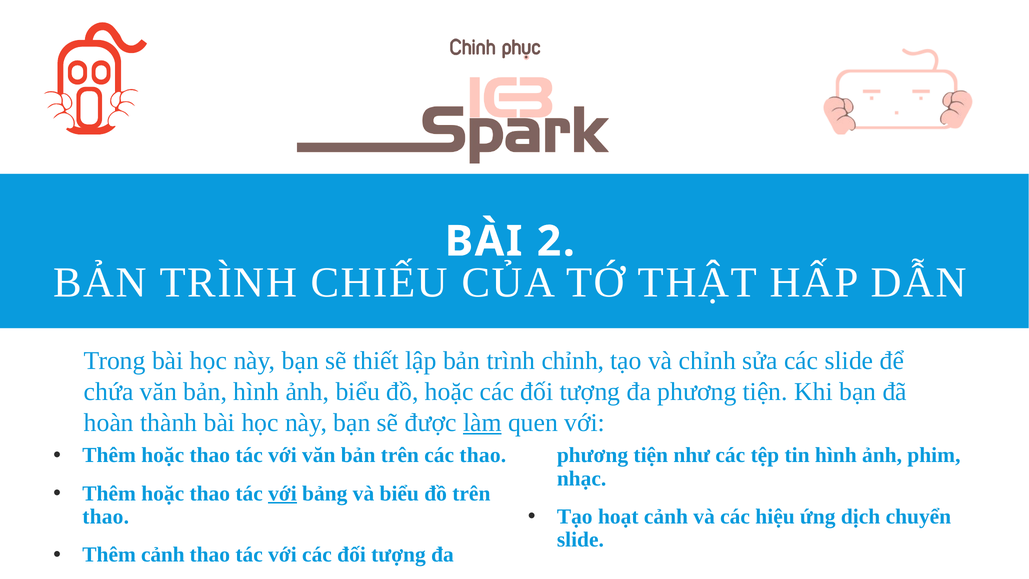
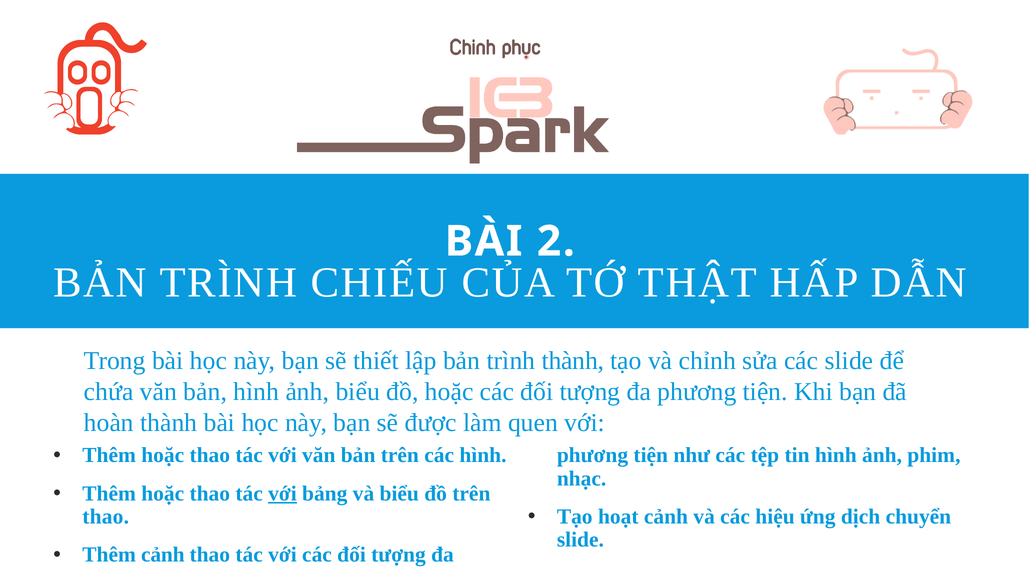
trình chỉnh: chỉnh -> thành (573, 361)
làm underline: present -> none (482, 422)
các thao: thao -> hình (483, 455)
